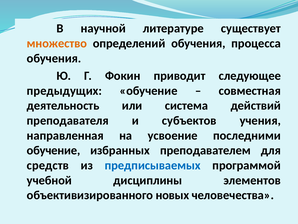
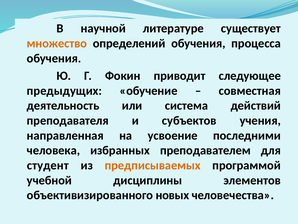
обучение: обучение -> человека (53, 150)
средств: средств -> студент (48, 165)
предписываемых colour: blue -> orange (153, 165)
